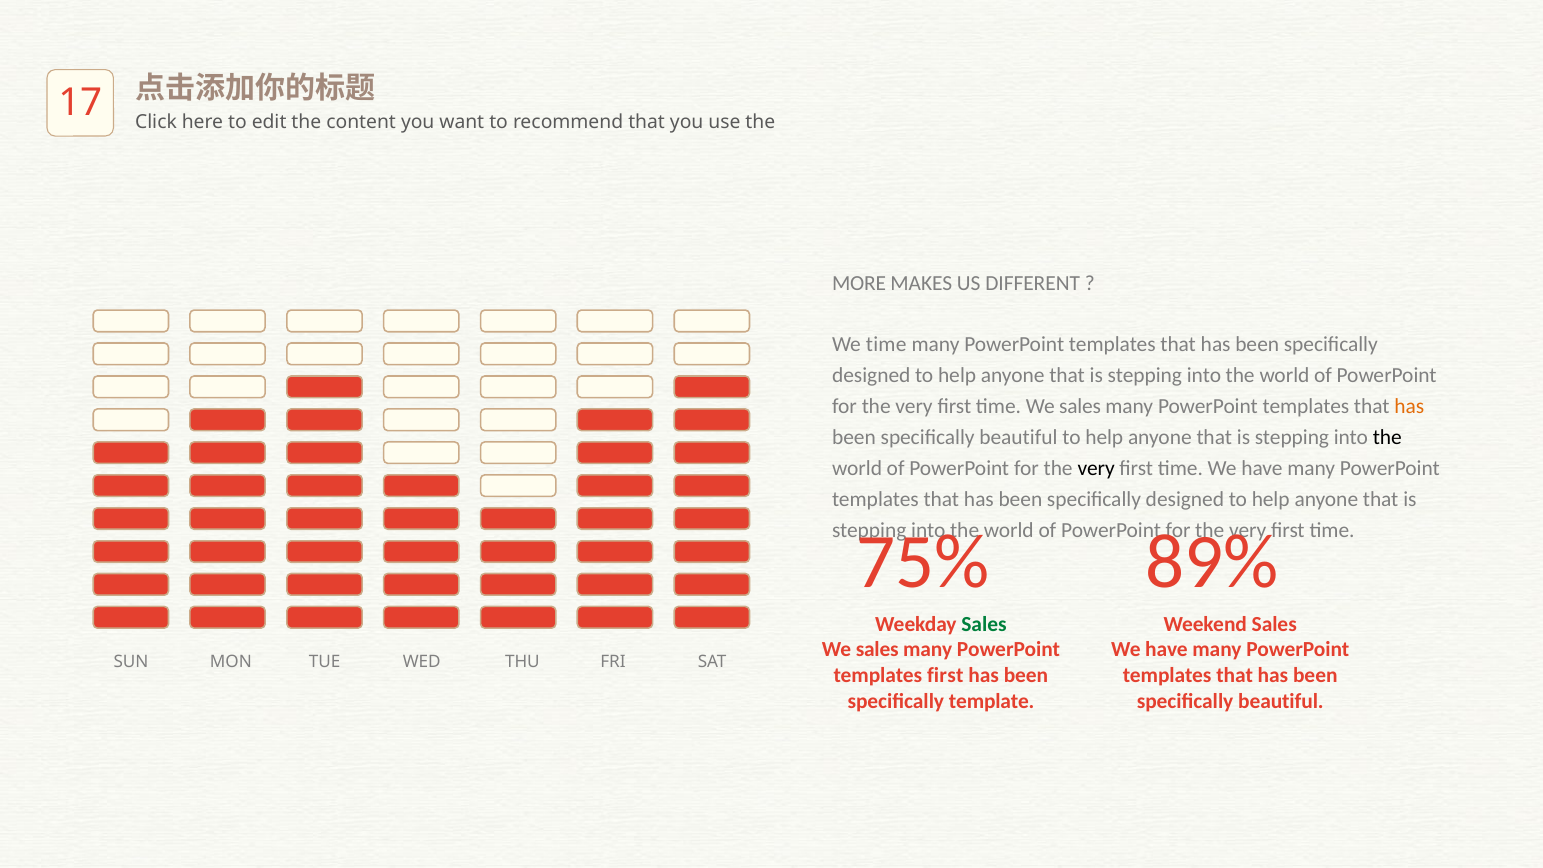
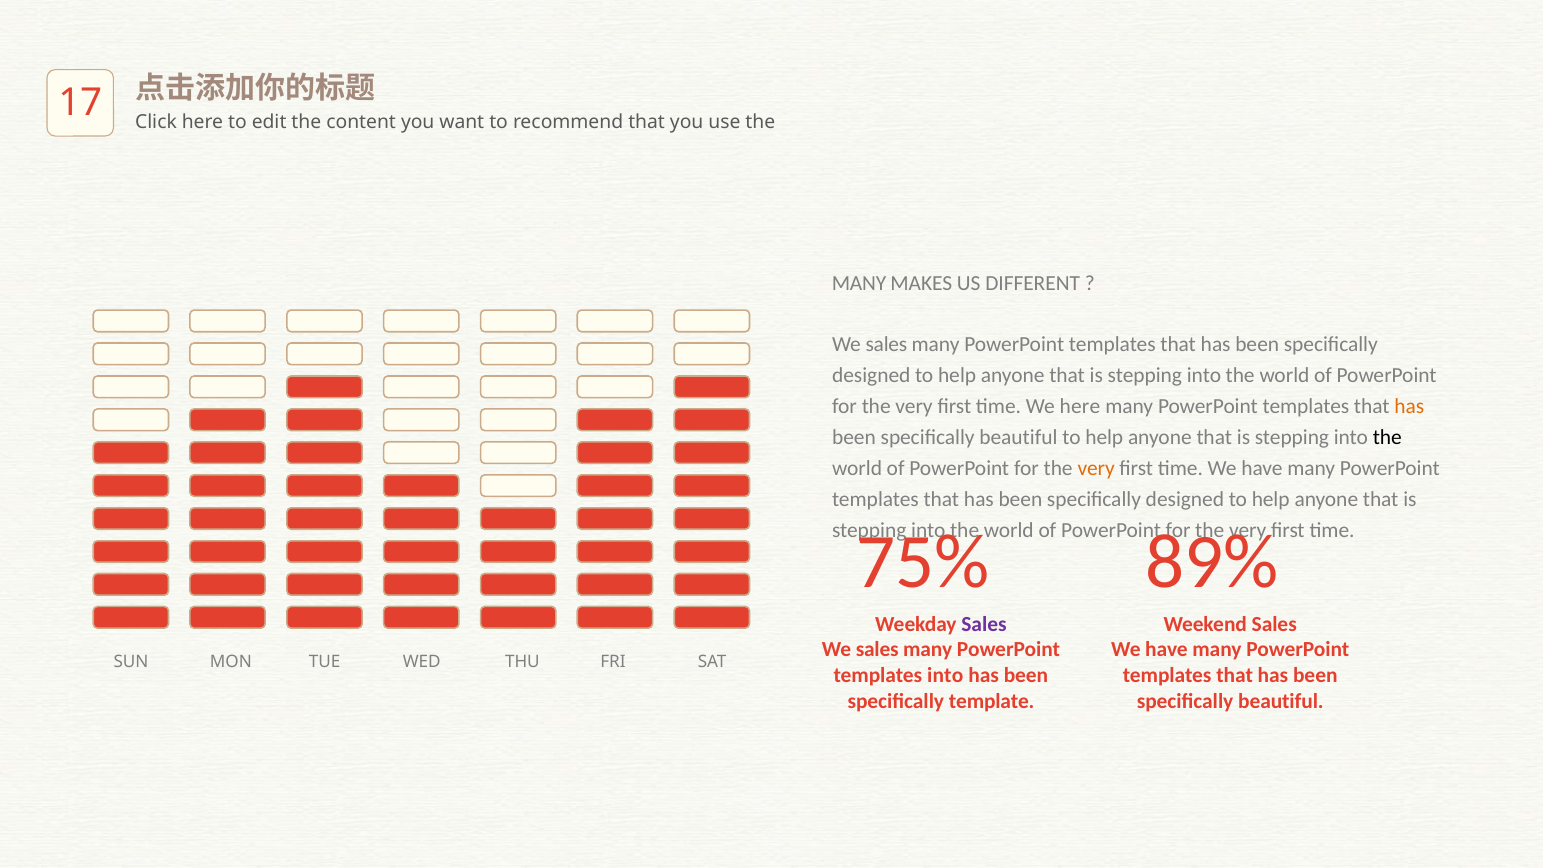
MORE: MORE -> MANY (859, 283)
time: time -> sales (886, 345)
time We sales: sales -> here (1080, 406)
very colour: black -> orange (1096, 468)
Sales colour: green -> purple (984, 624)
templates first: first -> into (945, 675)
